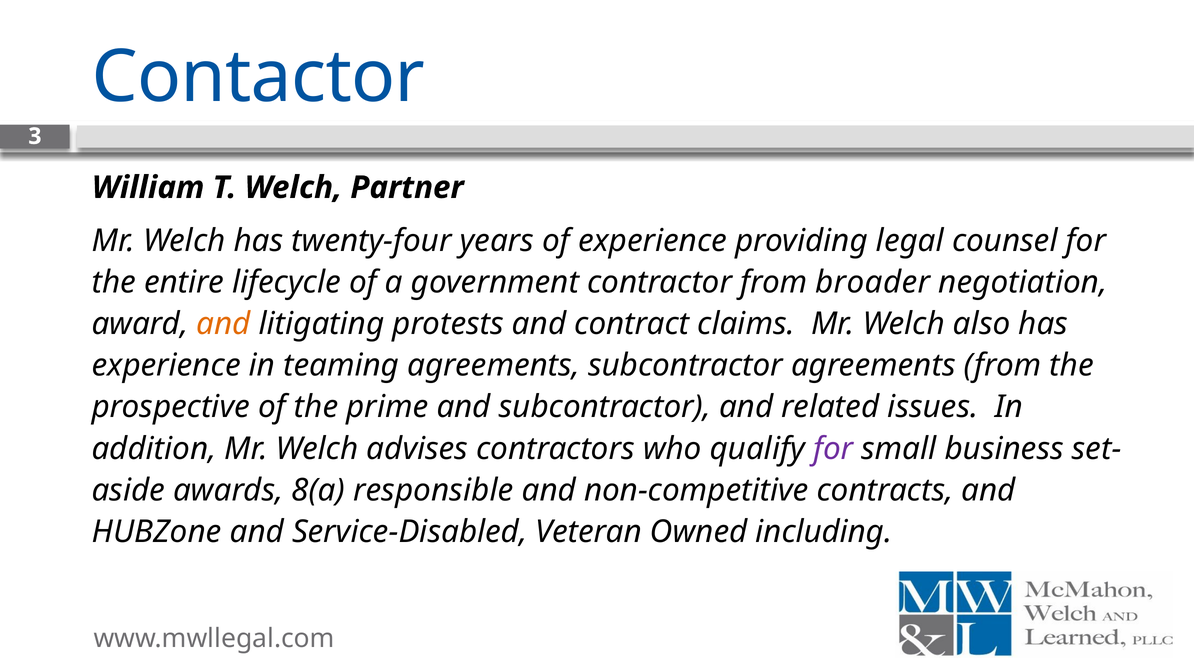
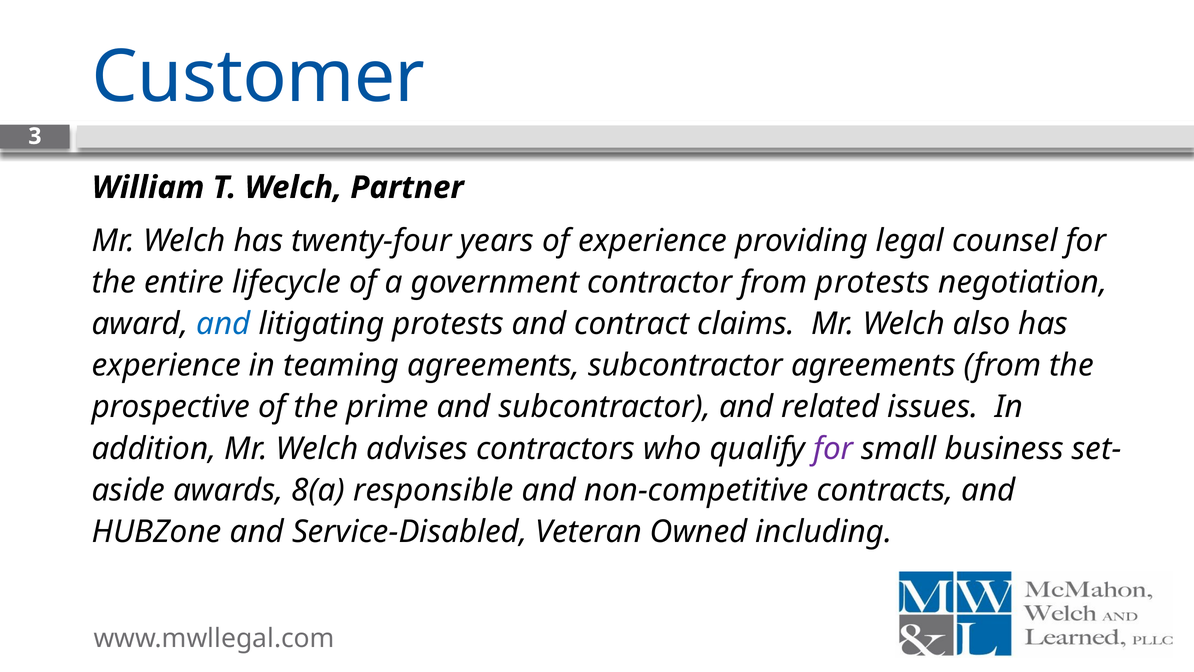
Contactor: Contactor -> Customer (258, 77)
from broader: broader -> protests (873, 282)
and colour: orange -> blue (223, 324)
